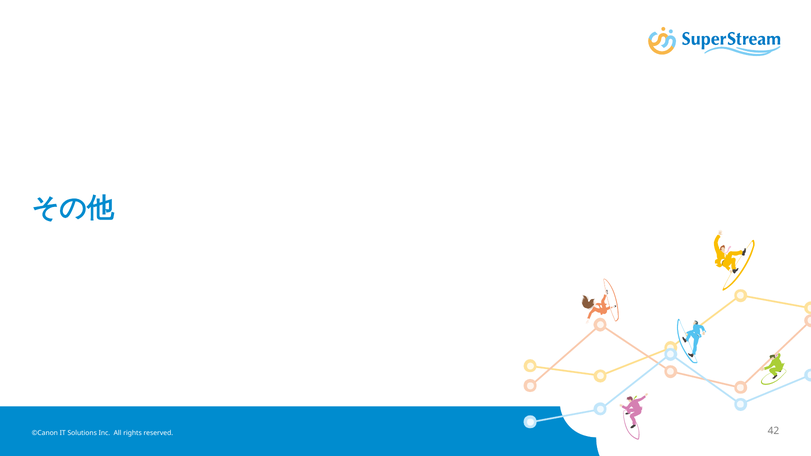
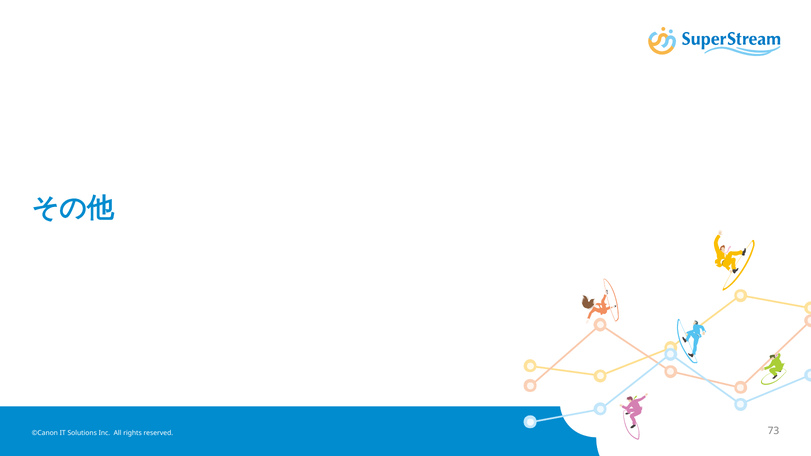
42: 42 -> 73 (773, 431)
